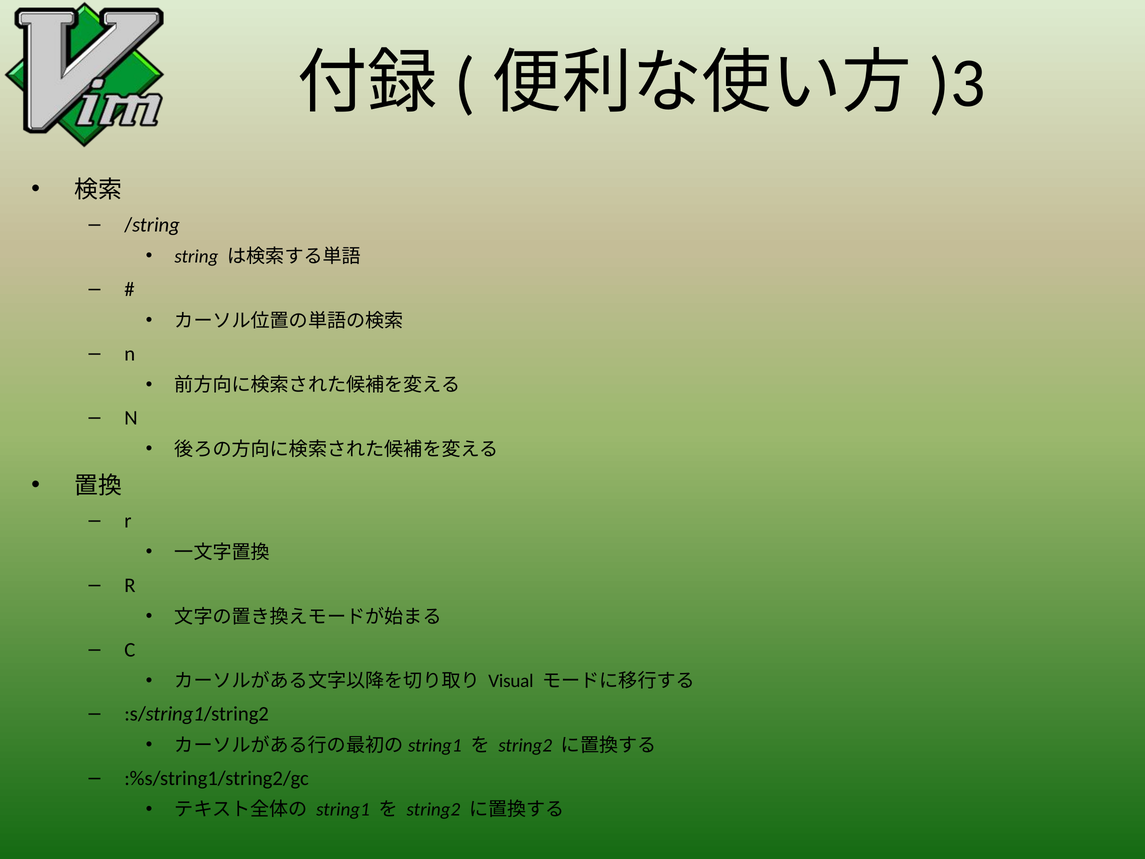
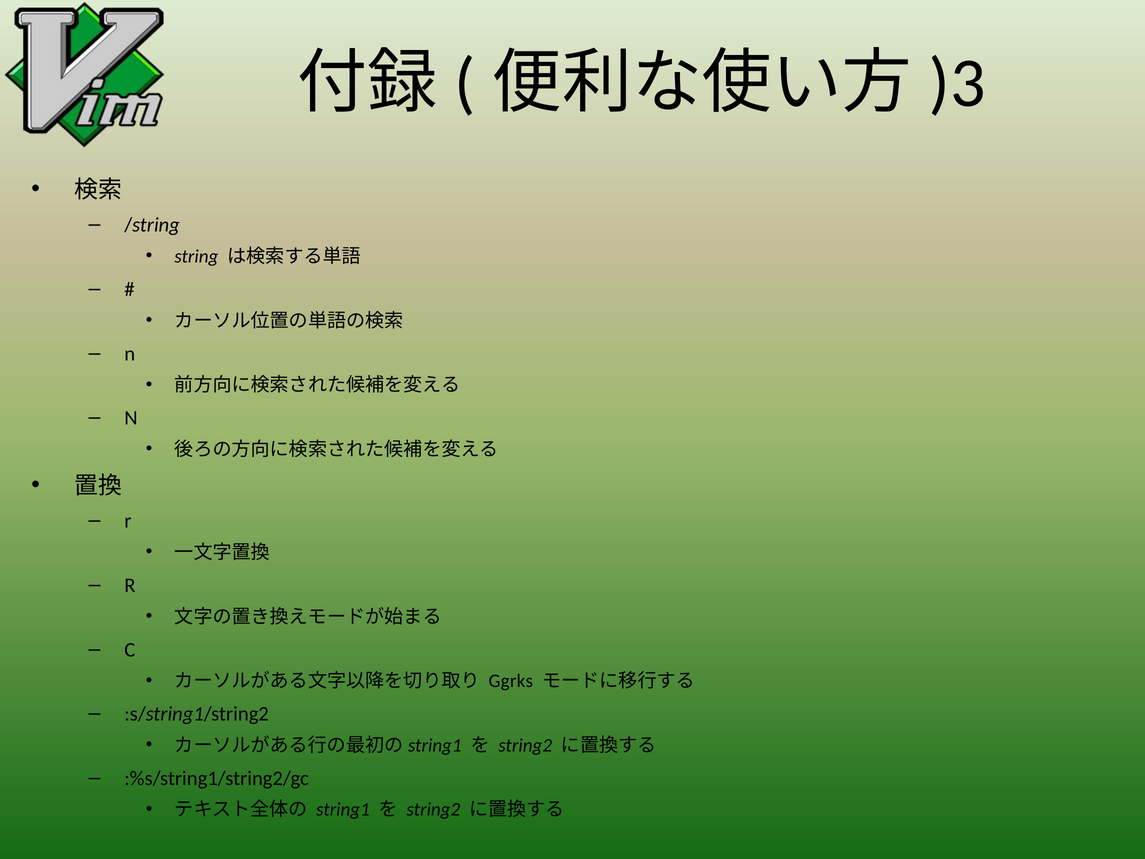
Visual: Visual -> Ggrks (511, 681)
